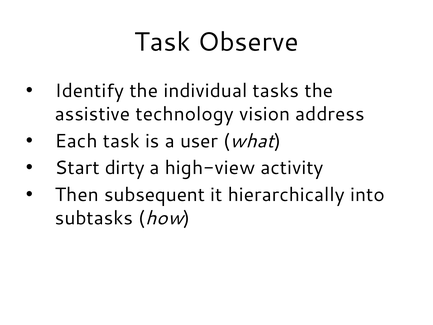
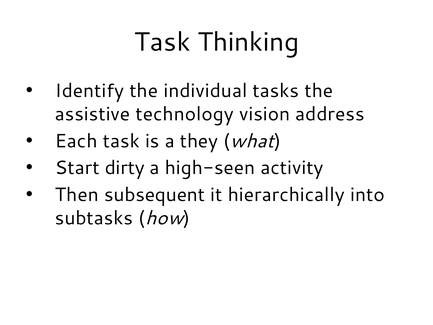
Observe: Observe -> Thinking (248, 42)
user: user -> they (199, 141)
high-view: high-view -> high-seen (210, 168)
